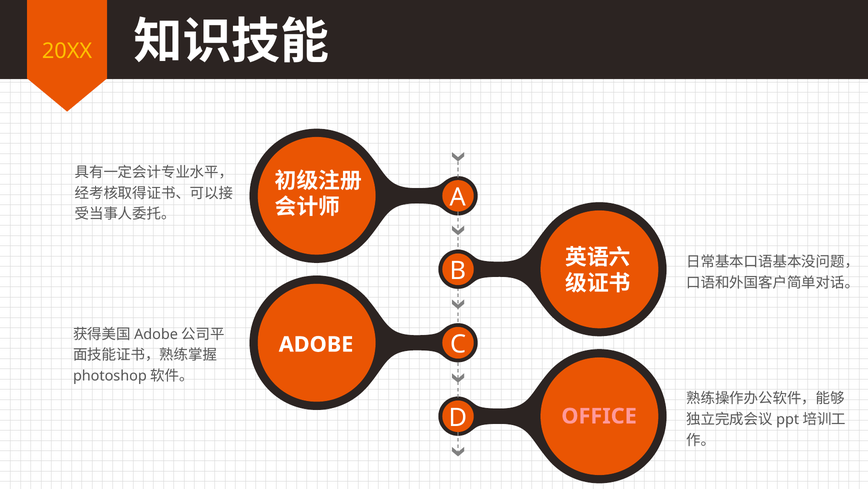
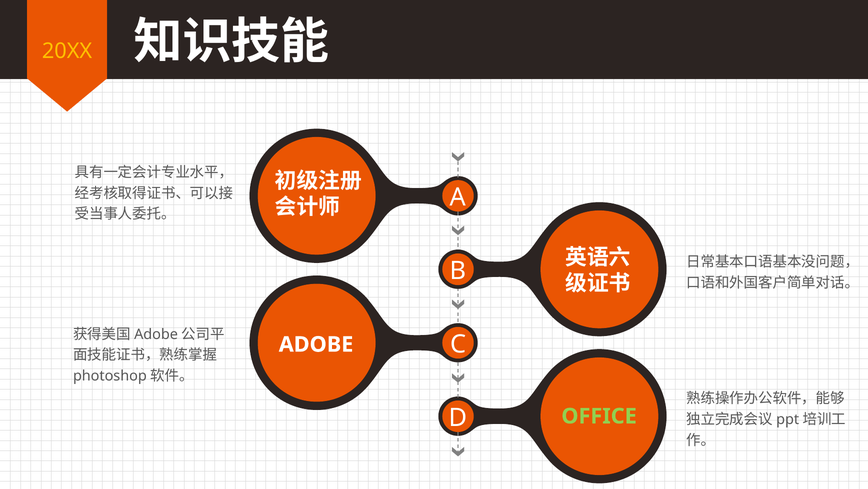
OFFICE colour: pink -> light green (599, 416)
